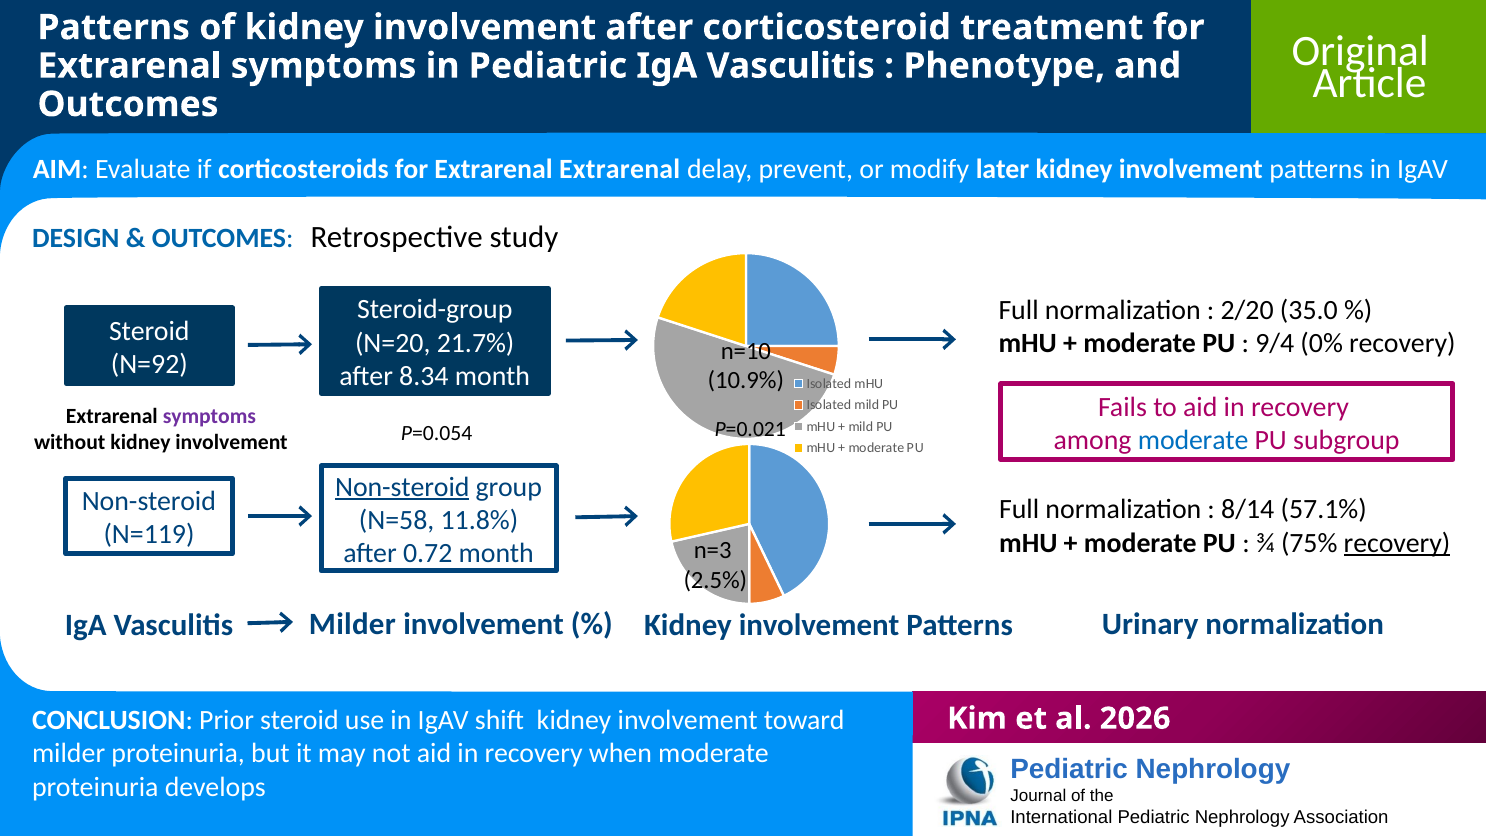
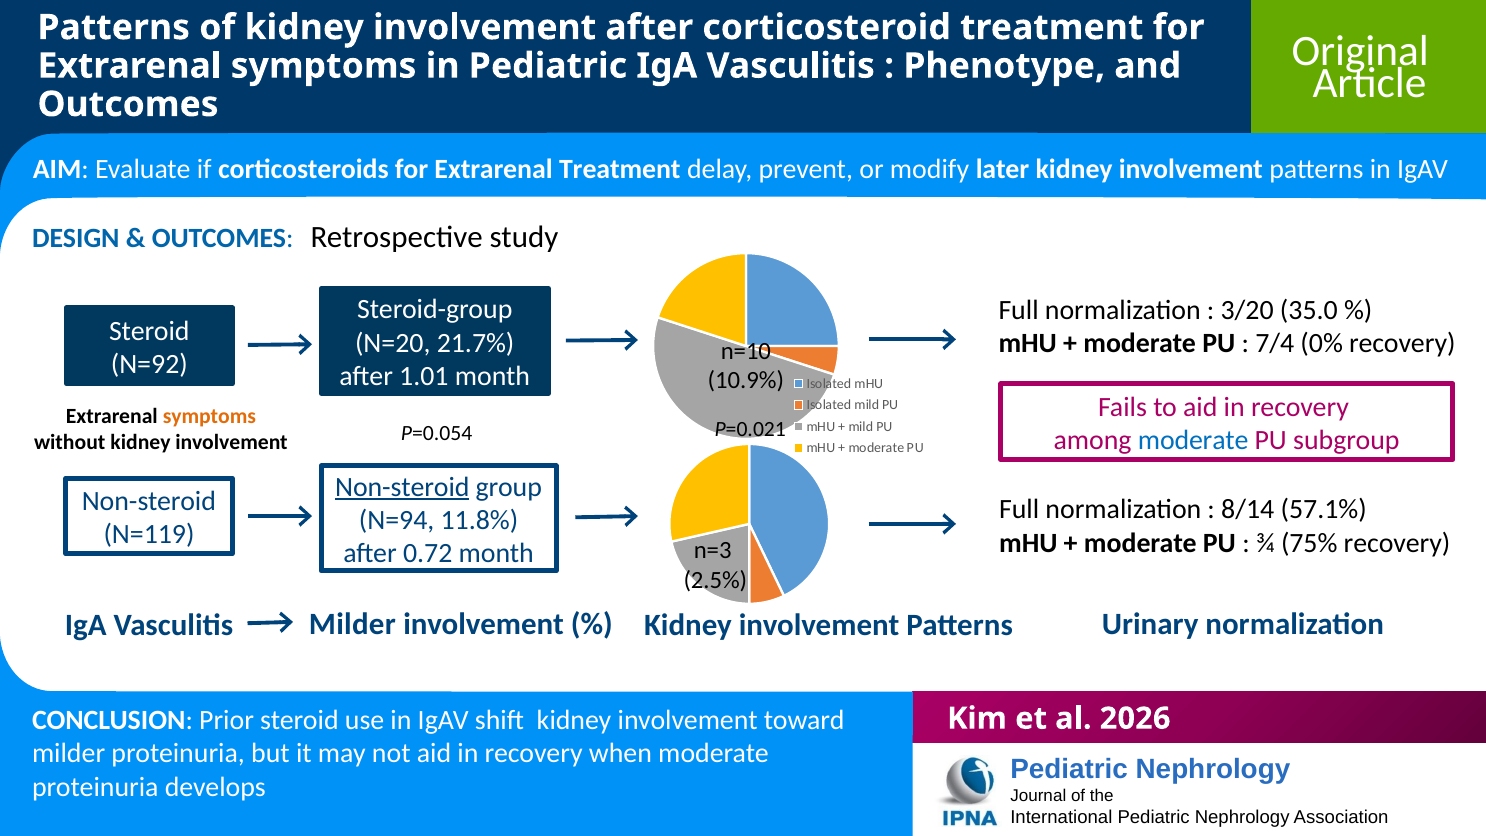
Extrarenal Extrarenal: Extrarenal -> Treatment (620, 169)
2/20: 2/20 -> 3/20 (1247, 310)
9/4: 9/4 -> 7/4 (1275, 343)
8.34: 8.34 -> 1.01 (424, 376)
symptoms colour: purple -> orange (209, 416)
N=58: N=58 -> N=94 (397, 520)
recovery underline: present -> none (1397, 543)
